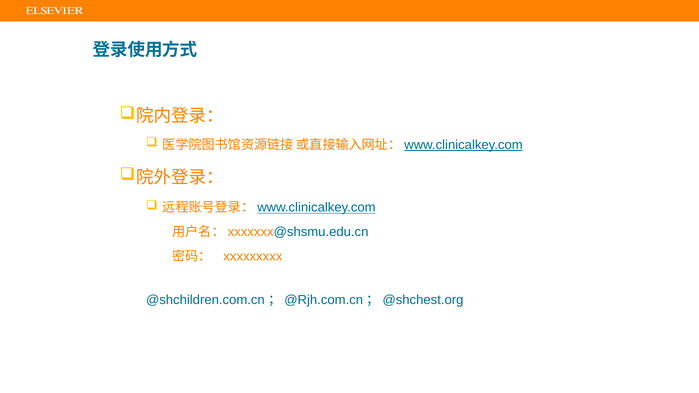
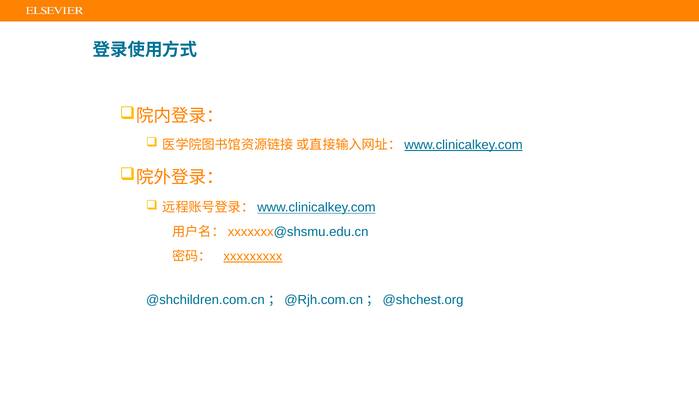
xxxxxxxxx underline: none -> present (253, 257)
